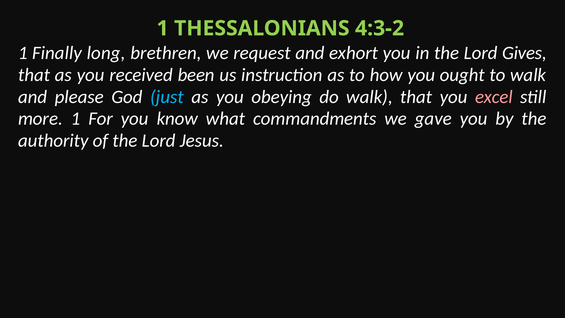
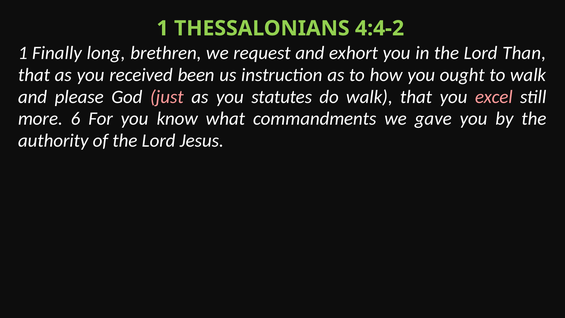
4:3-2: 4:3-2 -> 4:4-2 (380, 28)
Gives: Gives -> Than (524, 53)
just colour: light blue -> pink (167, 97)
obeying: obeying -> statutes (282, 97)
more 1: 1 -> 6 (76, 119)
